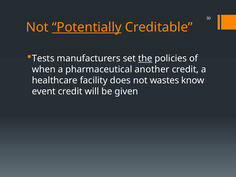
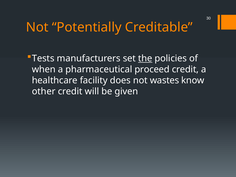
Potentially underline: present -> none (87, 27)
another: another -> proceed (152, 69)
event: event -> other (44, 91)
